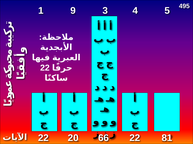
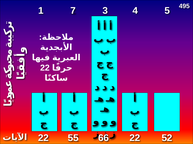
9: 9 -> 7 (73, 11)
20: 20 -> 55 (73, 139)
81: 81 -> 52 (167, 139)
